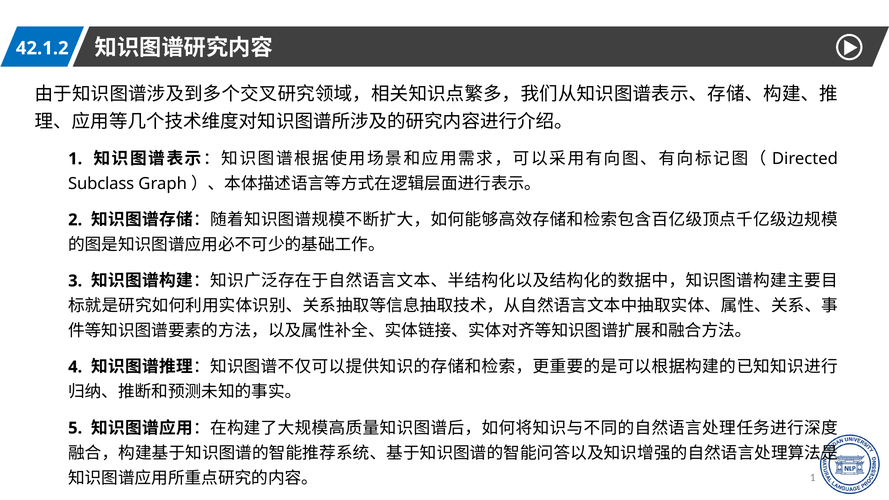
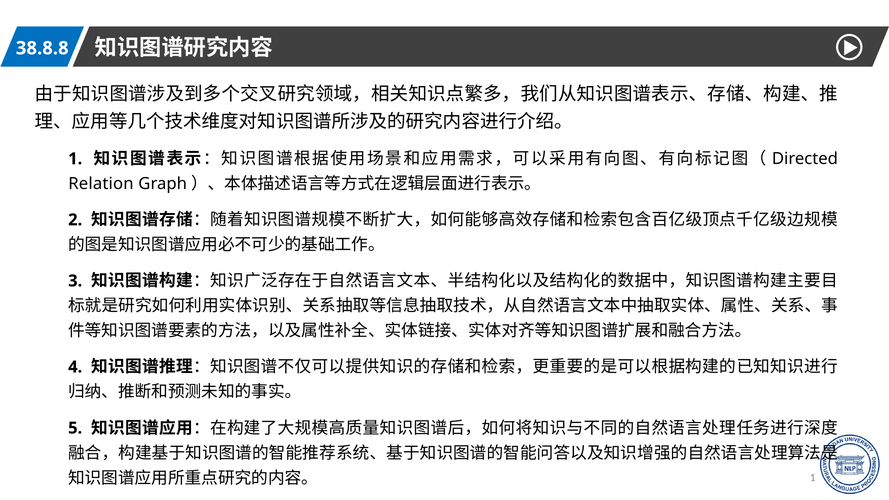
42.1.2: 42.1.2 -> 38.8.8 (42, 48)
Subclass: Subclass -> Relation (101, 184)
